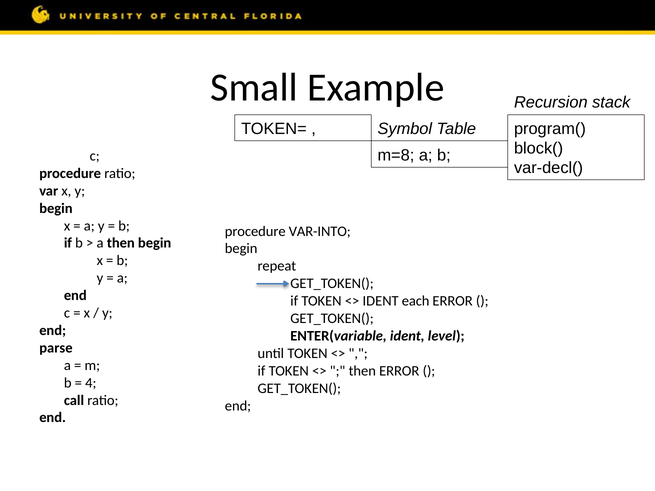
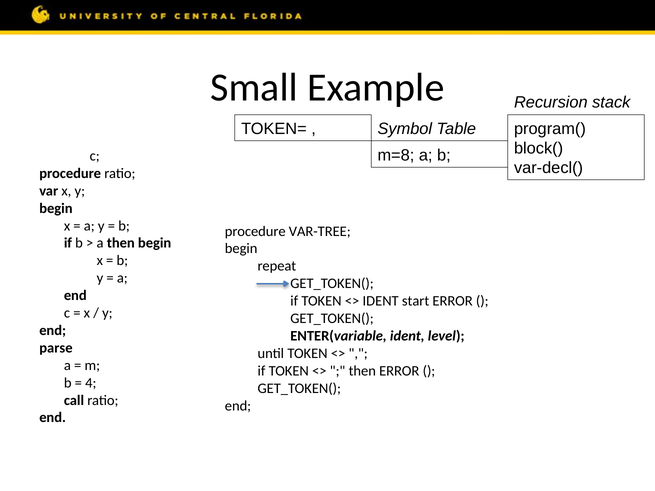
VAR-INTO: VAR-INTO -> VAR-TREE (320, 231)
each: each -> start (416, 301)
